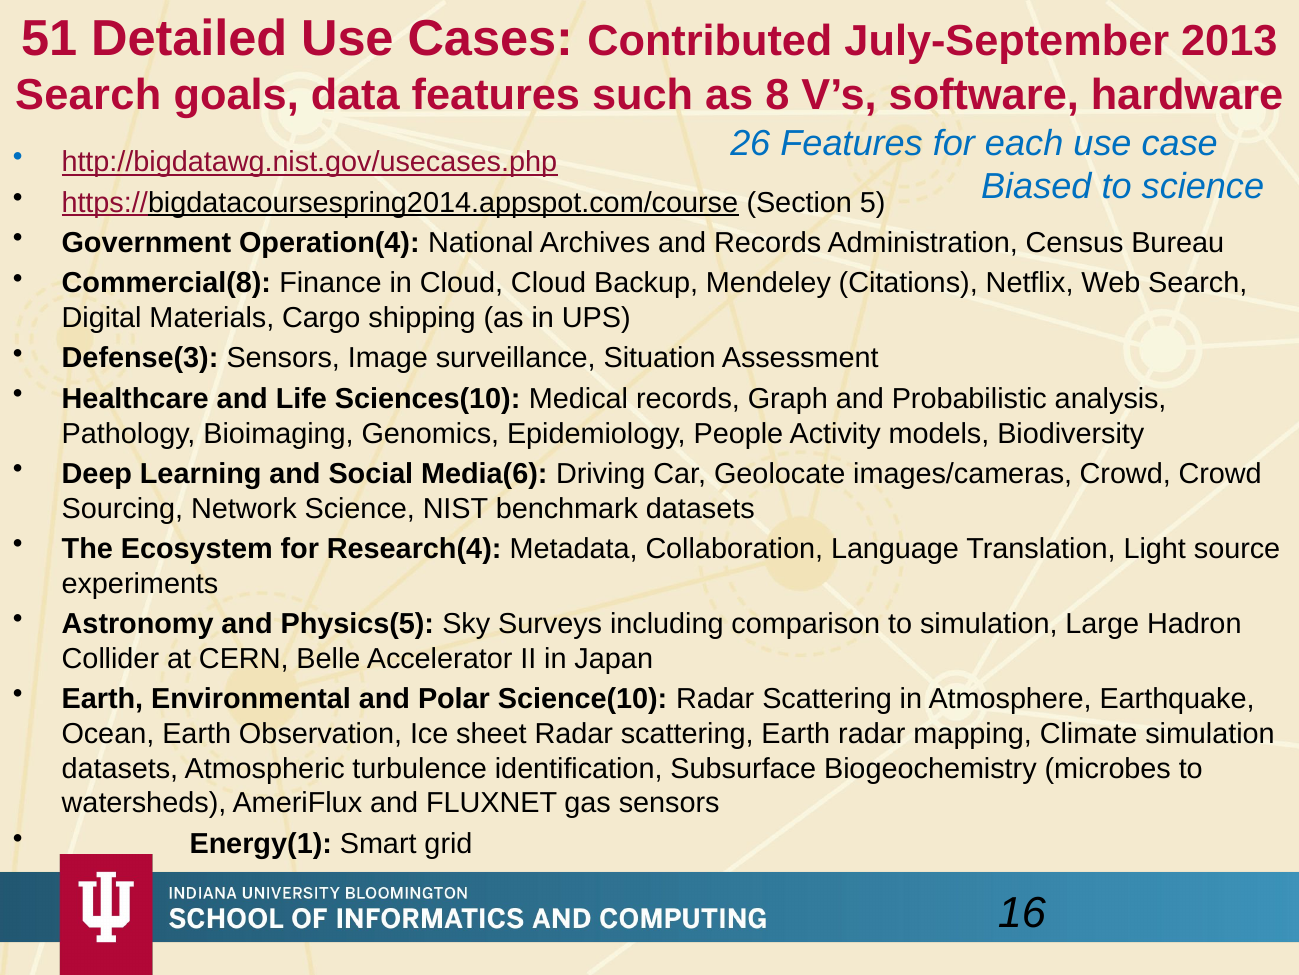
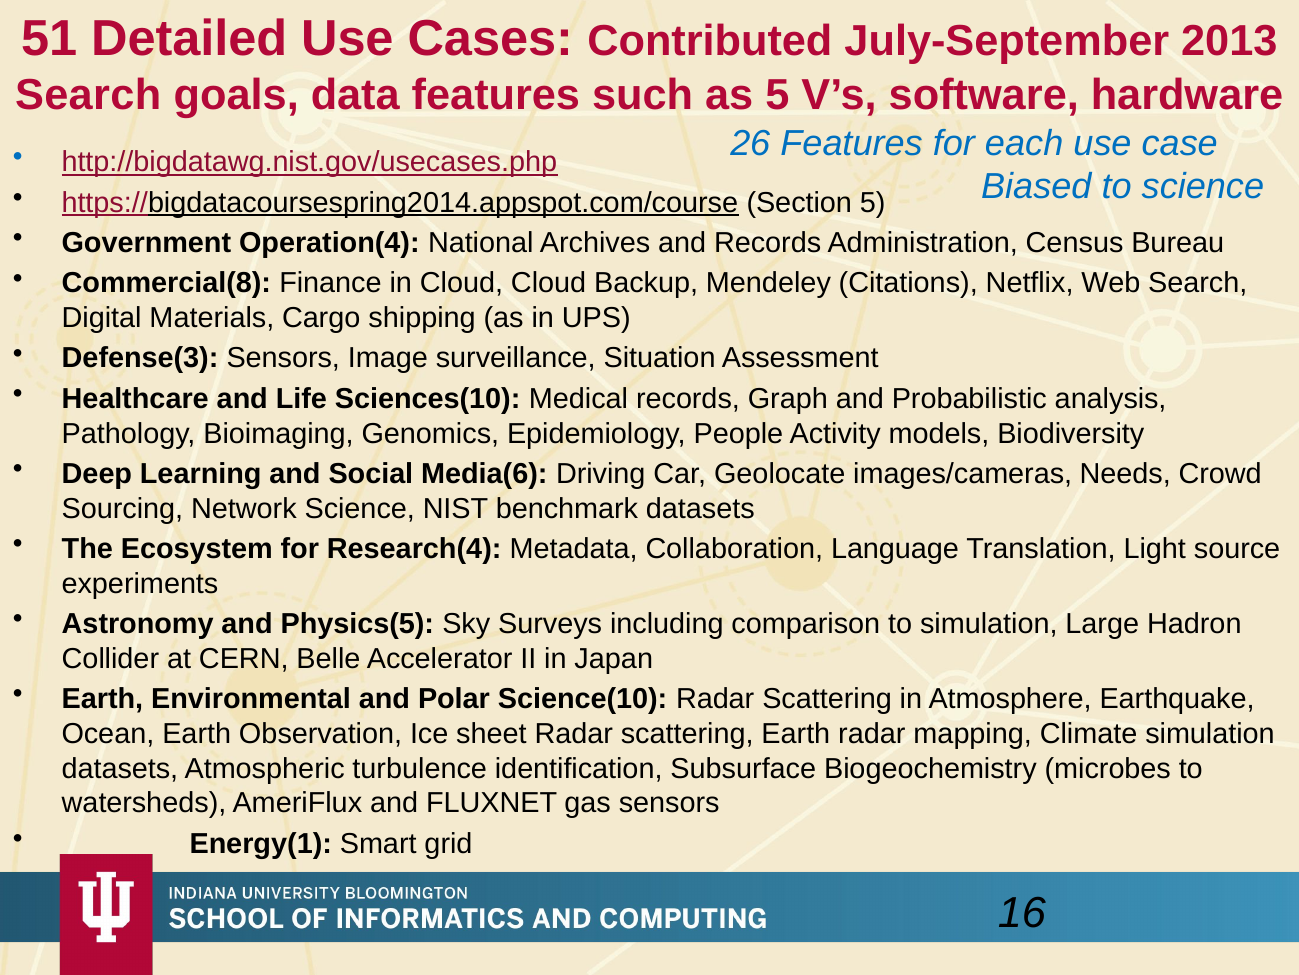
as 8: 8 -> 5 (777, 95)
images/cameras Crowd: Crowd -> Needs (1125, 474)
